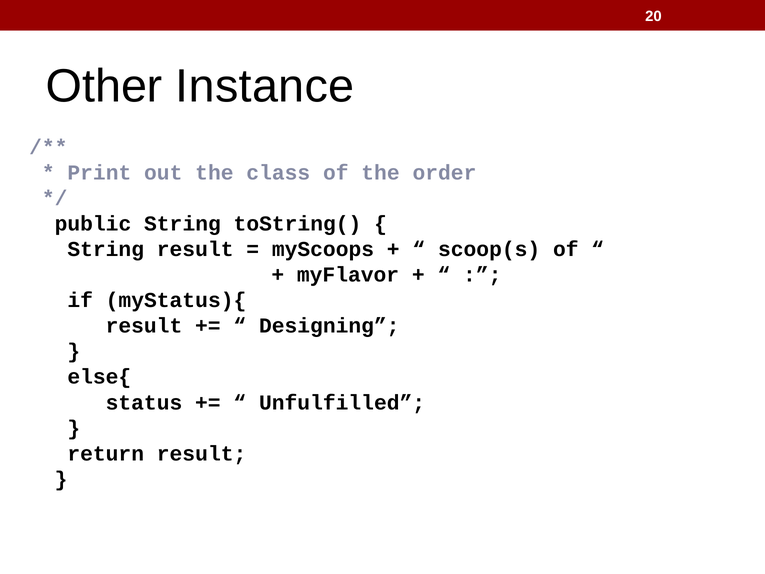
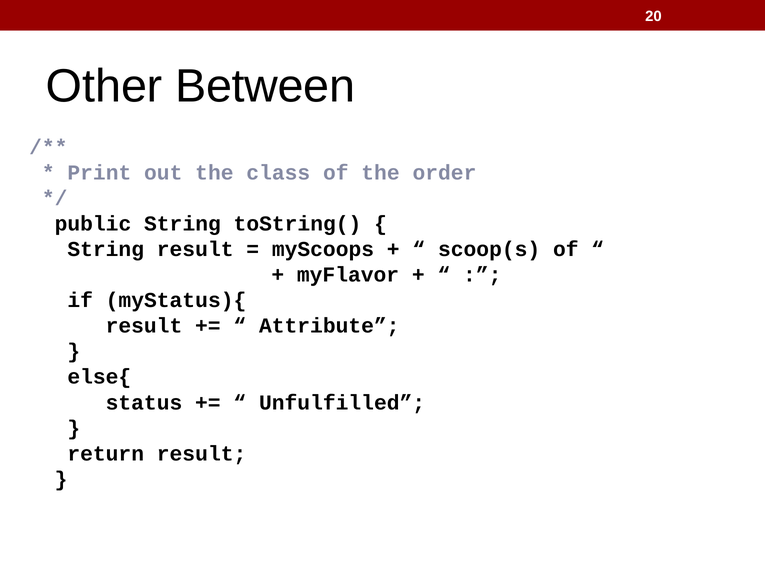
Instance: Instance -> Between (265, 86)
Designing: Designing -> Attribute (329, 326)
